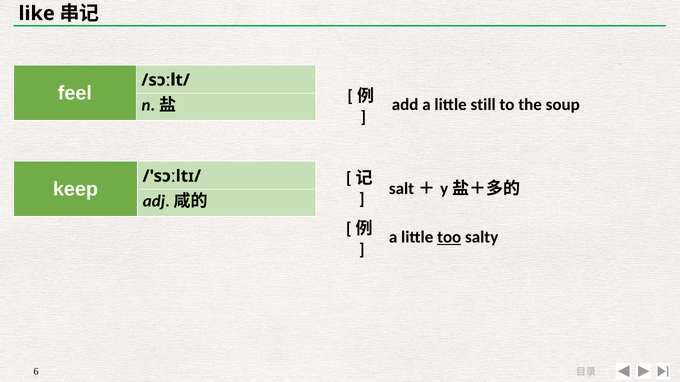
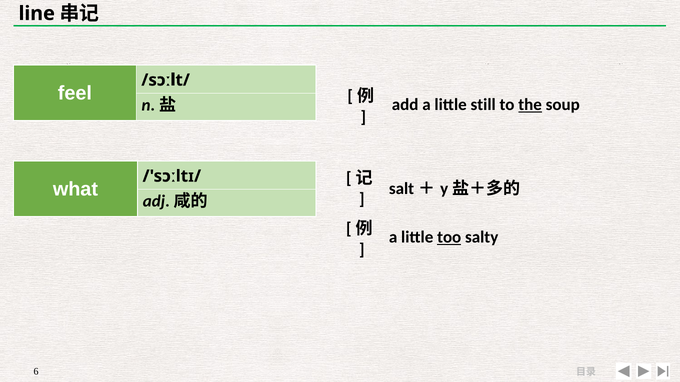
like: like -> line (37, 13)
the underline: none -> present (530, 105)
keep: keep -> what (75, 189)
